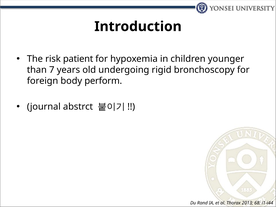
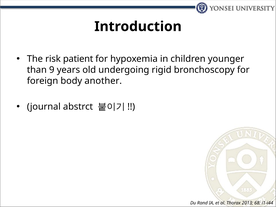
7: 7 -> 9 (52, 70)
perform: perform -> another (103, 81)
